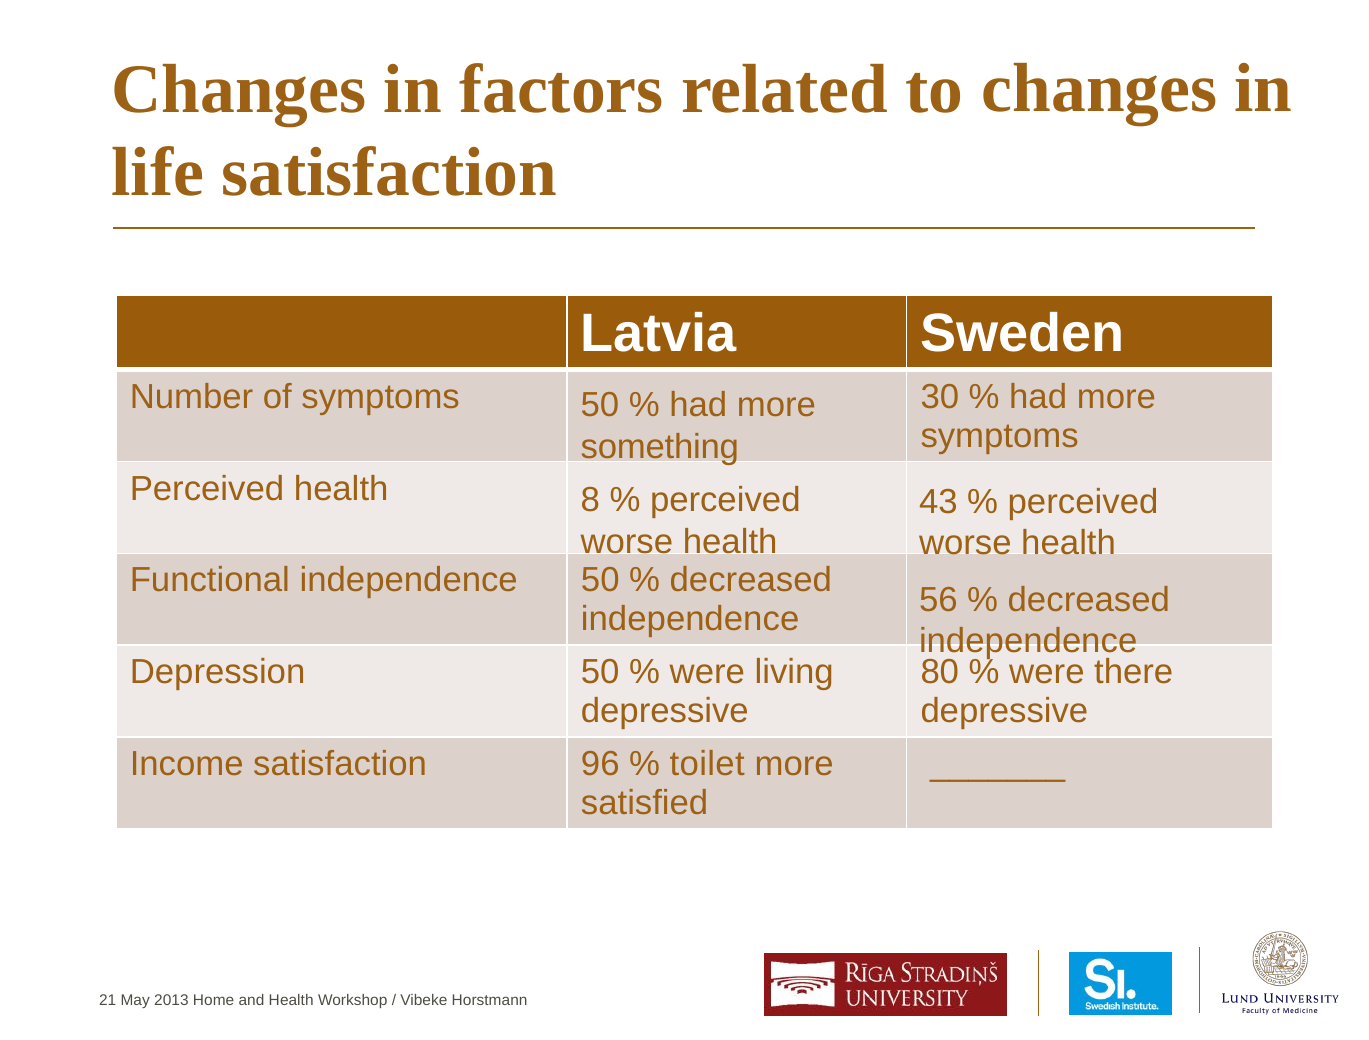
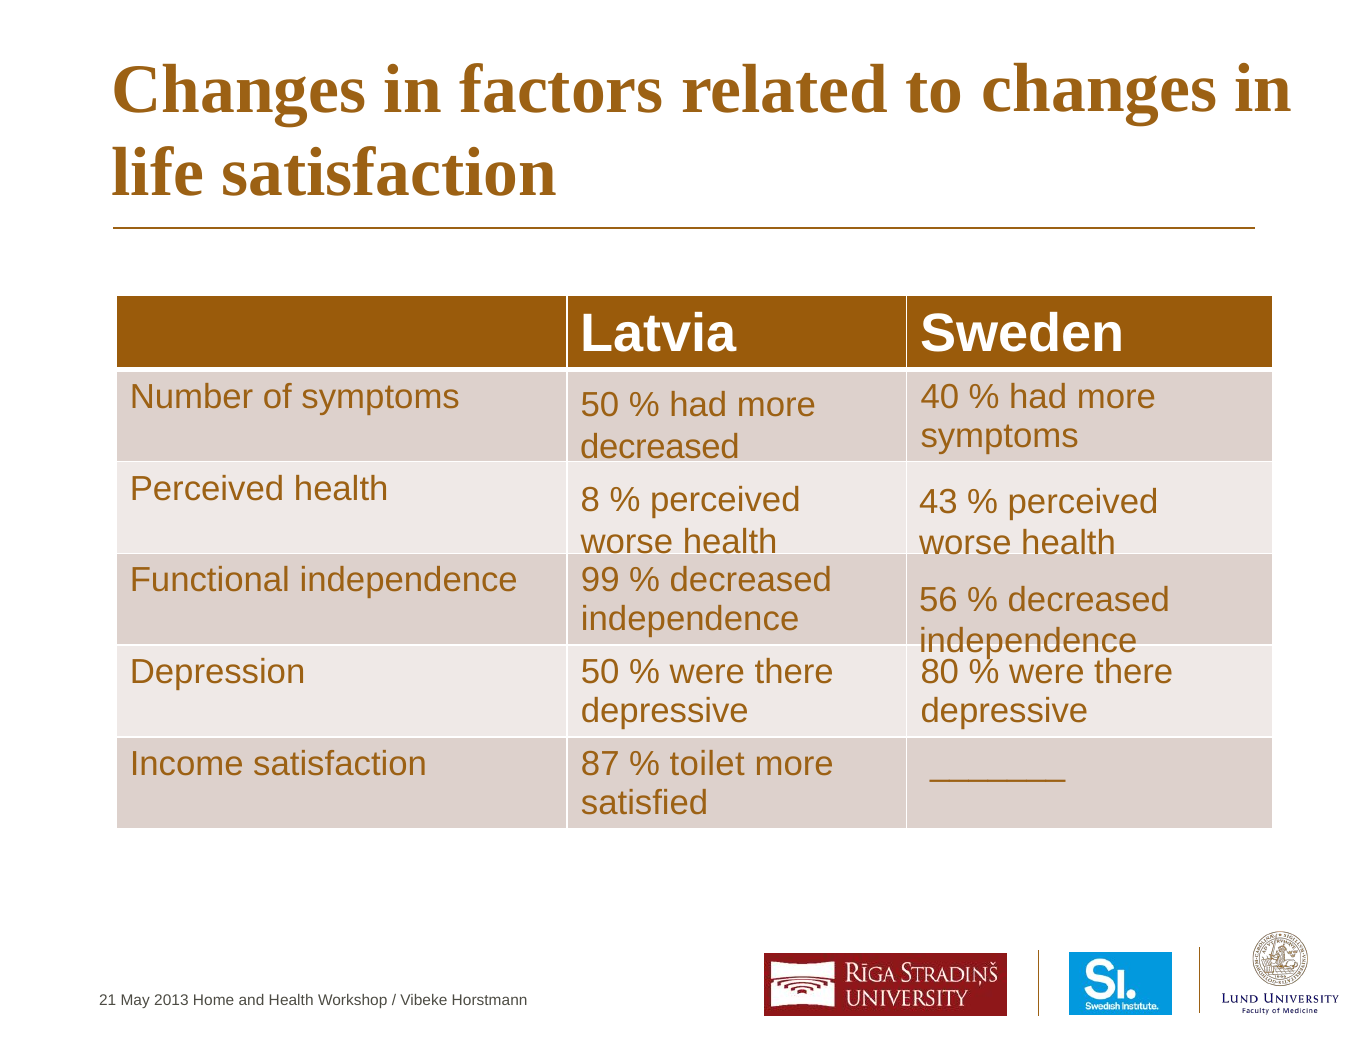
30: 30 -> 40 (940, 397)
something: something -> decreased (660, 447)
independence 50: 50 -> 99 (600, 581)
living: living -> there (794, 672)
96: 96 -> 87 (600, 764)
